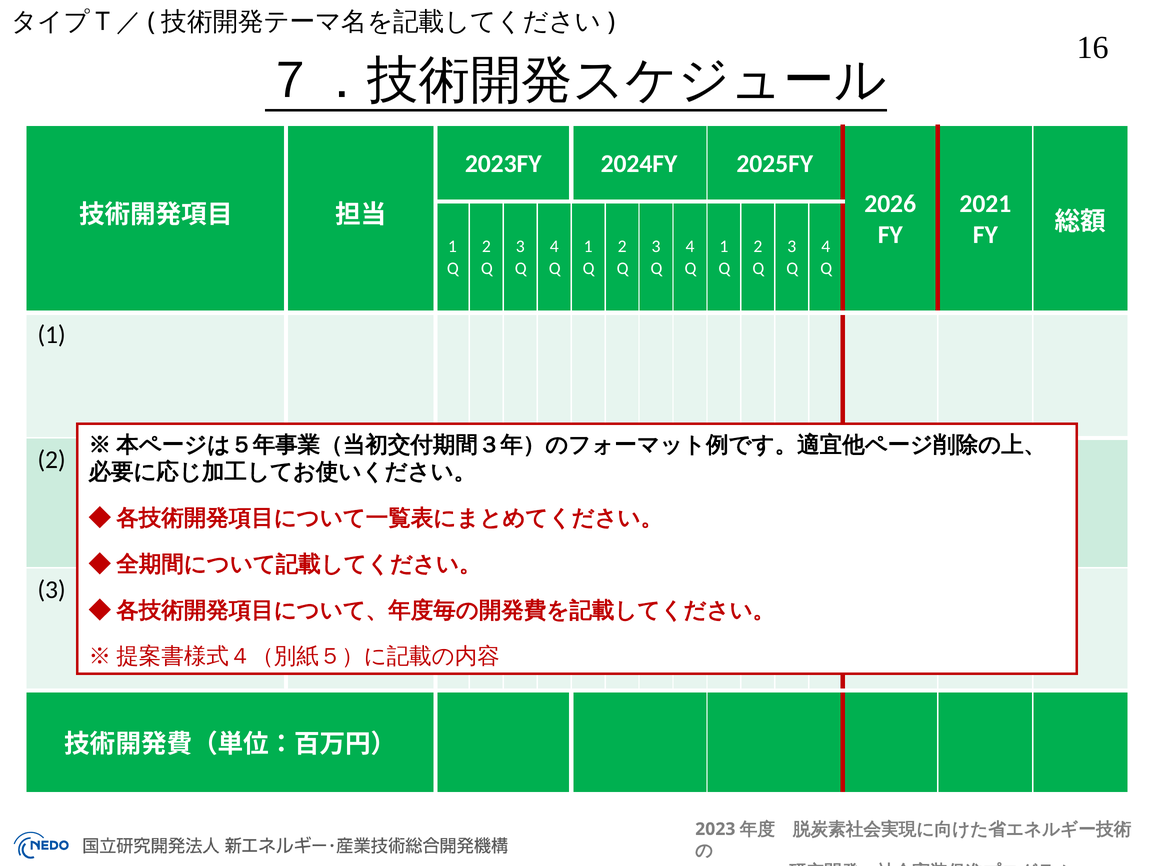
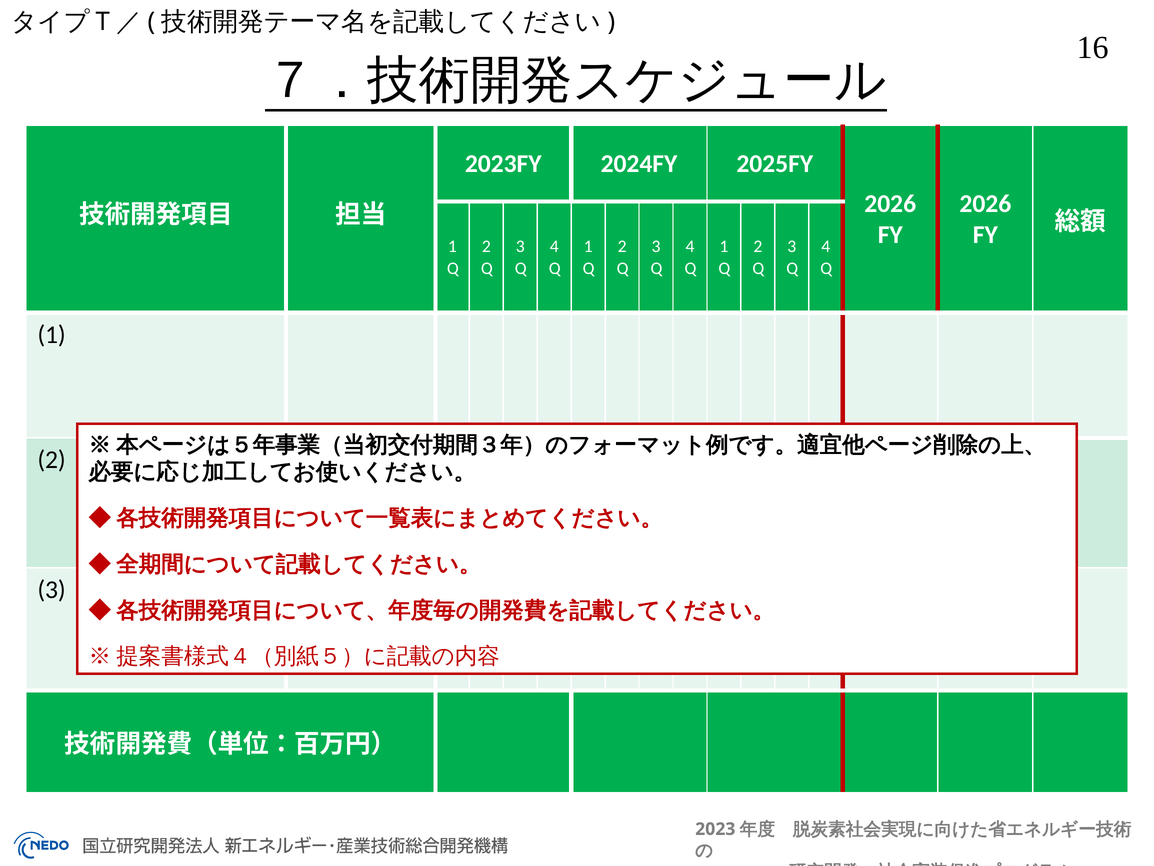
2021: 2021 -> 2026 (985, 203)
